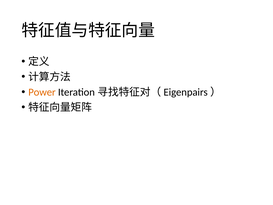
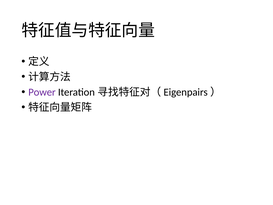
Power colour: orange -> purple (42, 92)
